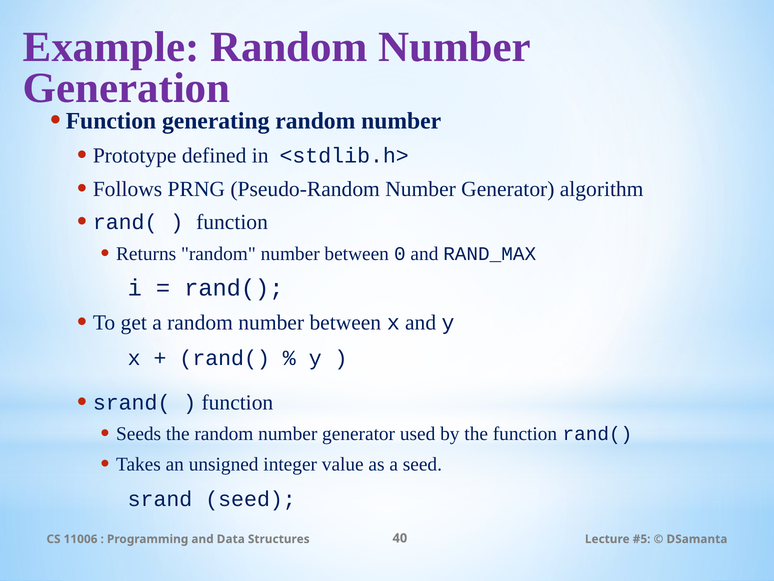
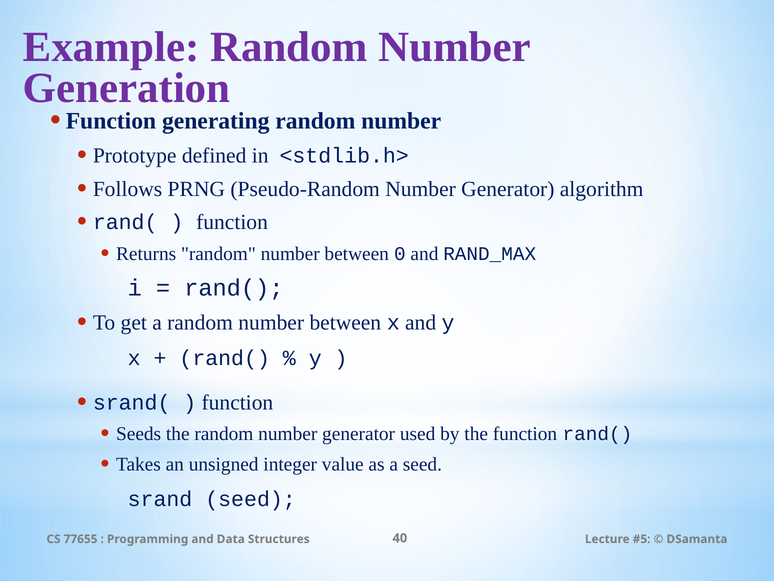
11006: 11006 -> 77655 (81, 539)
